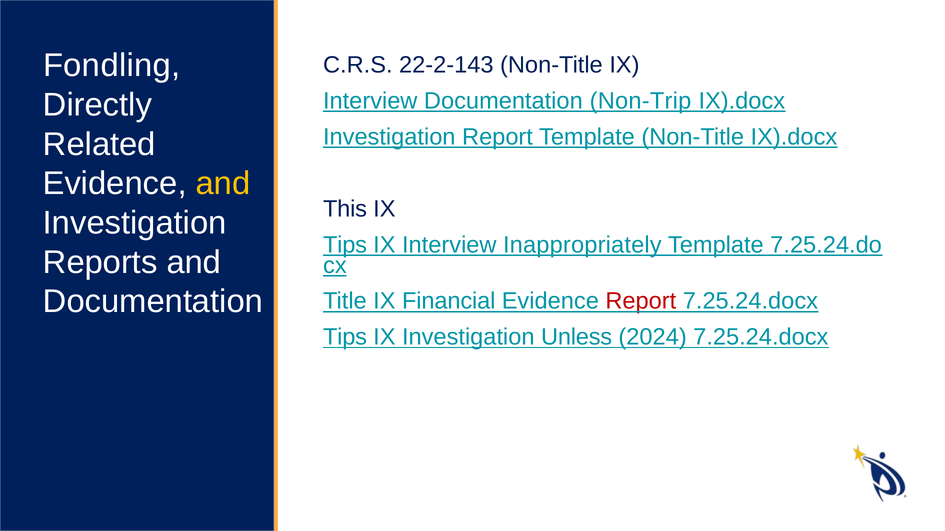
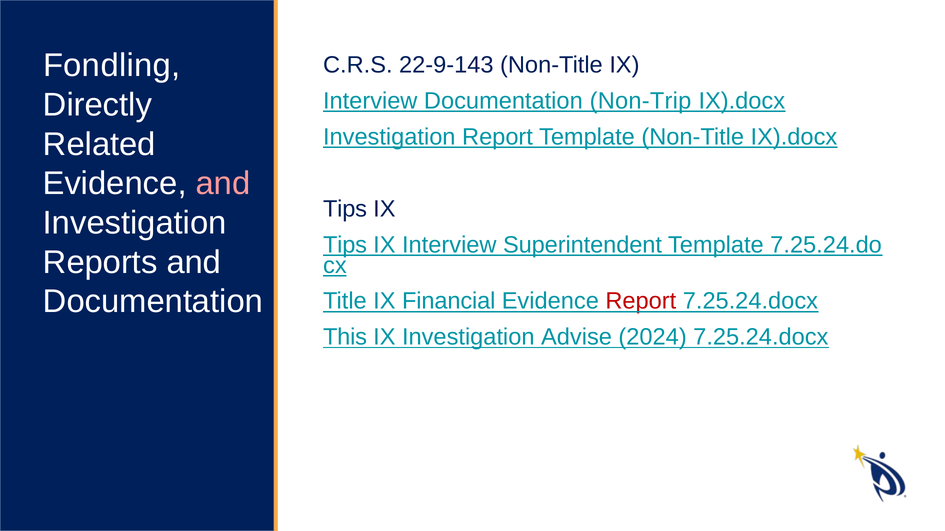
22-2-143: 22-2-143 -> 22-9-143 (446, 65)
and colour: yellow -> pink (223, 184)
This: This -> Tips (345, 209)
Inappropriately: Inappropriately -> Superintendent (582, 245)
Tips: Tips -> This (345, 338)
Unless: Unless -> Advise (577, 338)
